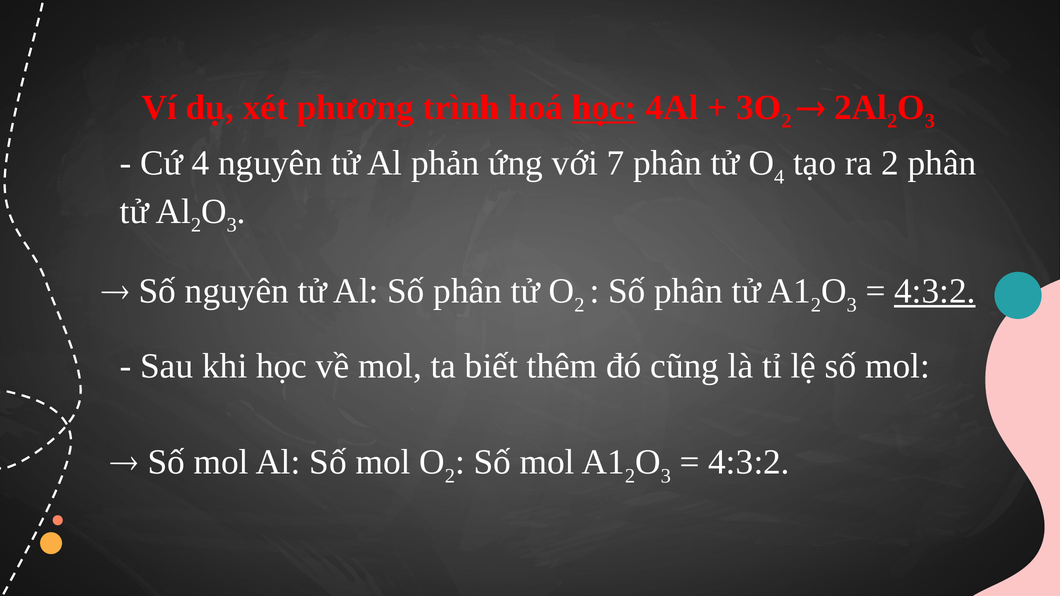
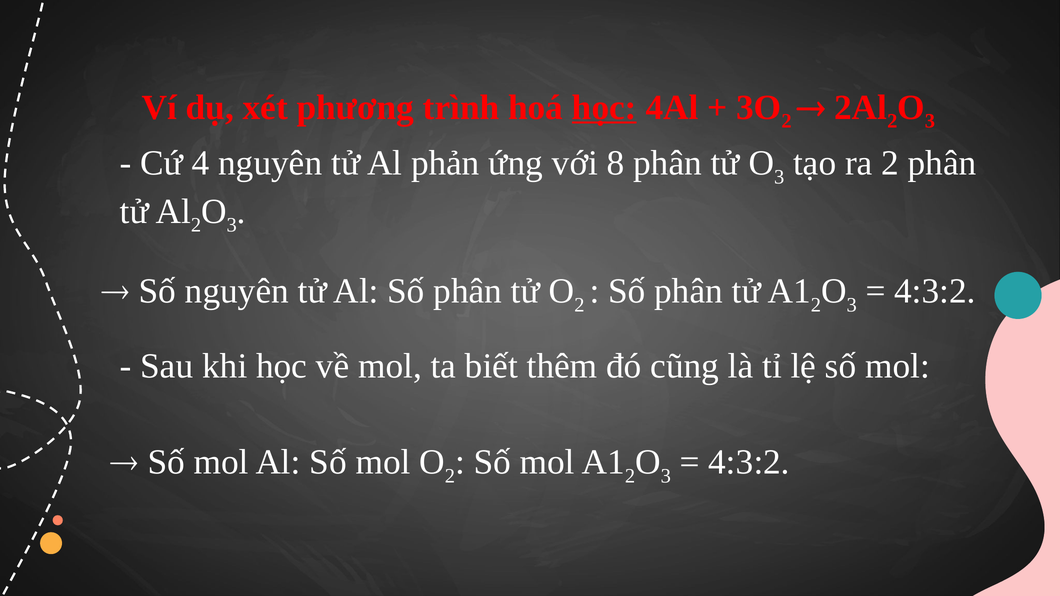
7: 7 -> 8 (616, 163)
4: 4 -> 3 (779, 177)
4:3:2 underline: present -> none (935, 291)
